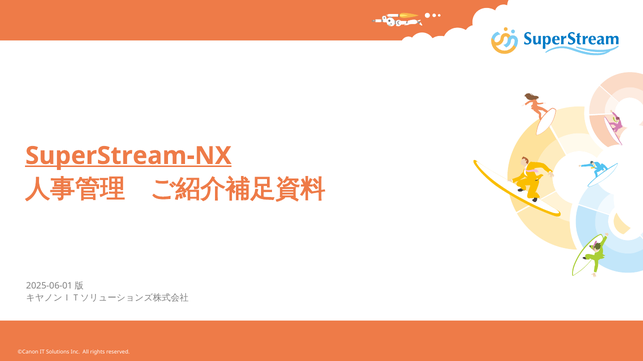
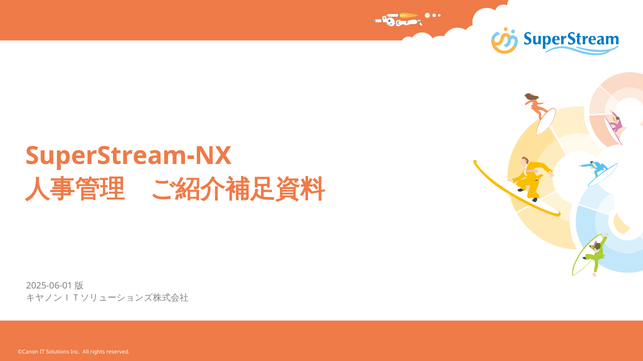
SuperStream-NX underline: present -> none (128, 156)
